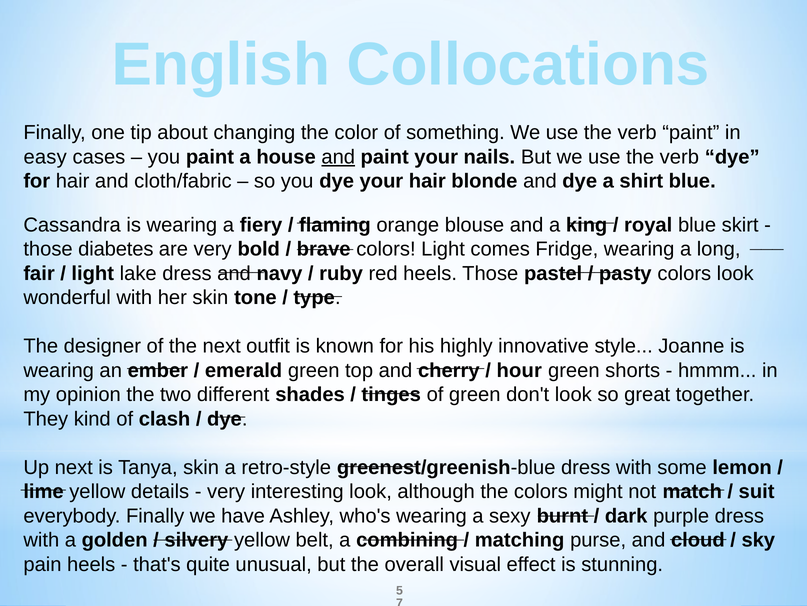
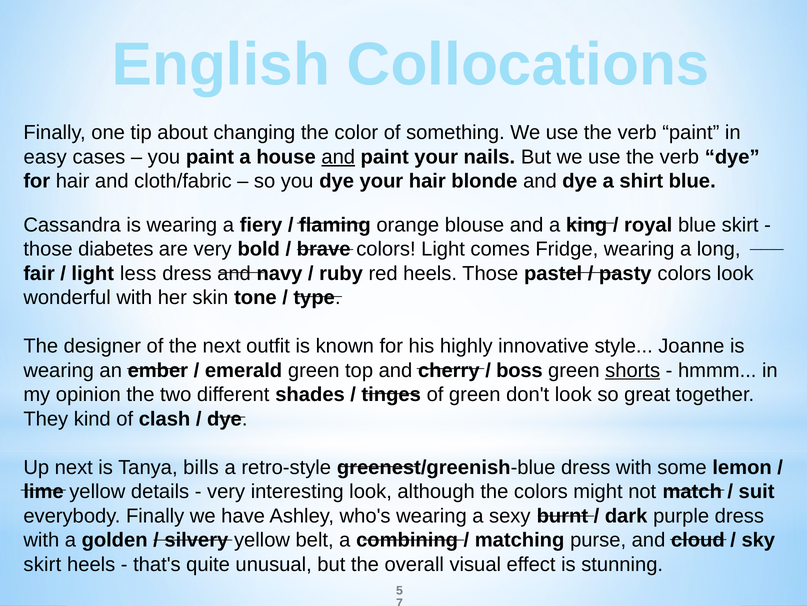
lake: lake -> less (138, 273)
hour: hour -> boss (519, 370)
shorts underline: none -> present (633, 370)
Tanya skin: skin -> bills (201, 467)
pain: pain -> skirt (42, 564)
